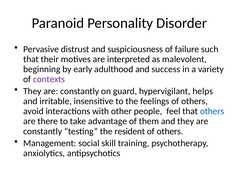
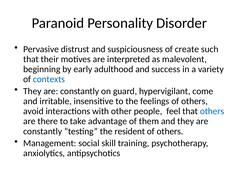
failure: failure -> create (187, 49)
contexts colour: purple -> blue (49, 79)
helps: helps -> come (203, 91)
